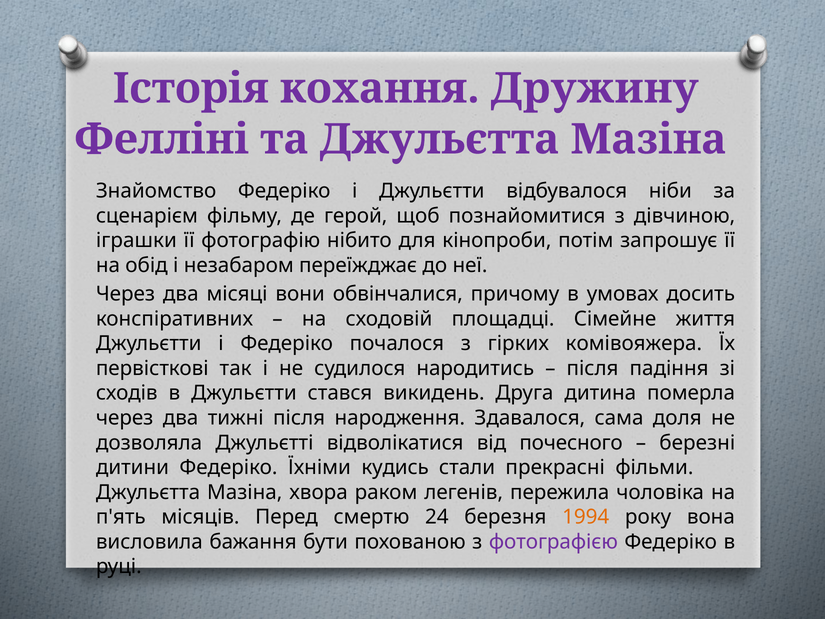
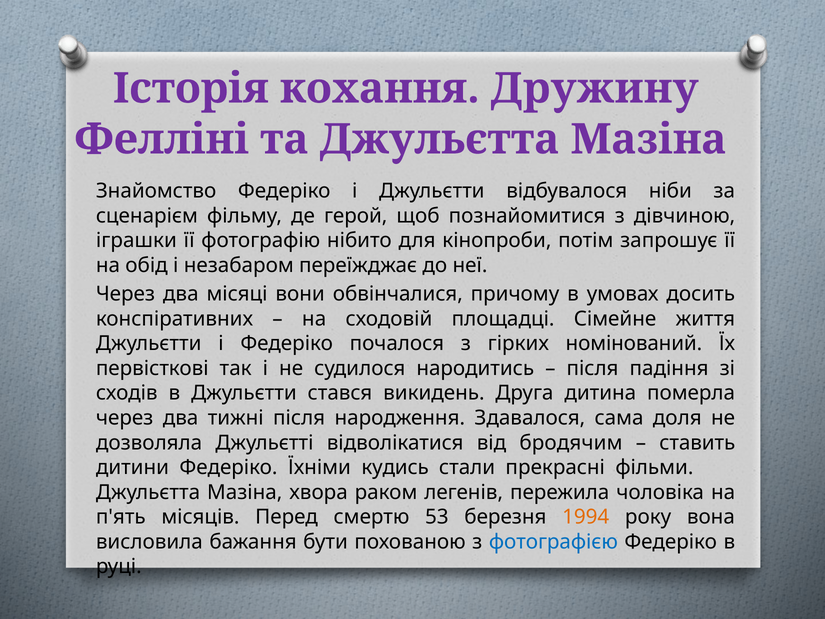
комівояжера: комівояжера -> номінований (634, 344)
почесного: почесного -> бродячим (571, 443)
березні: березні -> ставить (697, 443)
24: 24 -> 53 (437, 517)
фотографією colour: purple -> blue (553, 542)
